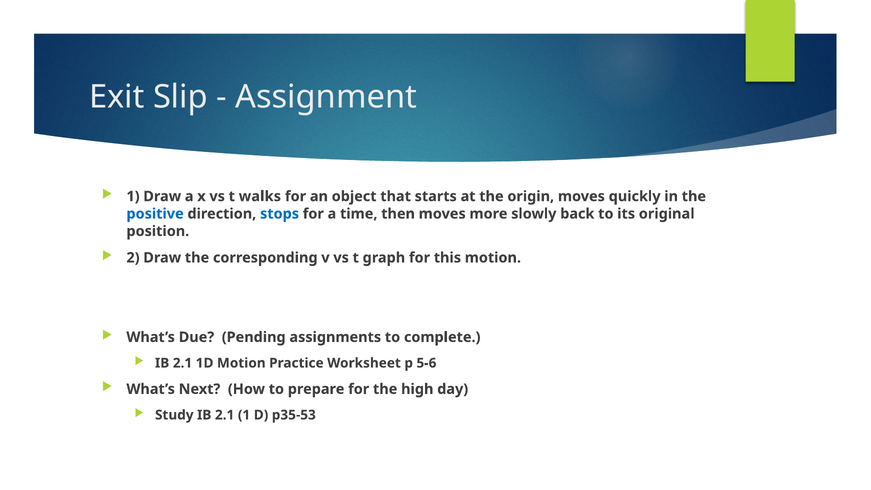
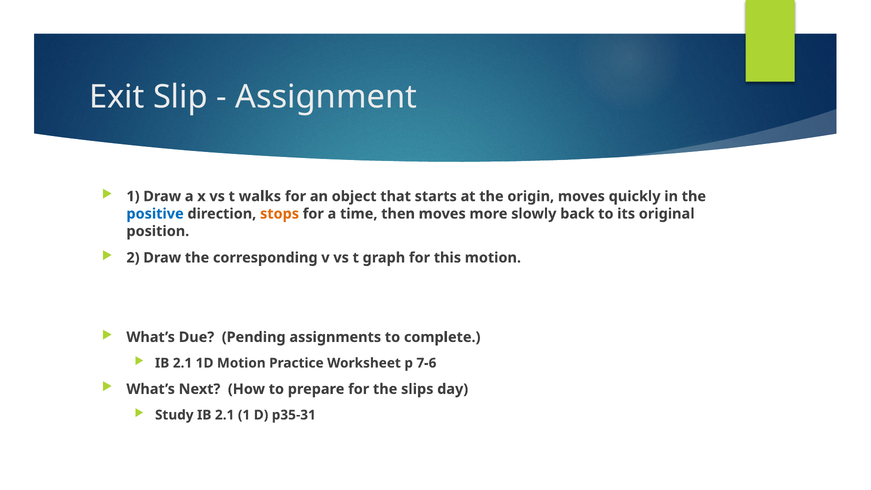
stops colour: blue -> orange (280, 214)
5-6: 5-6 -> 7-6 (426, 363)
high: high -> slips (417, 389)
p35-53: p35-53 -> p35-31 (294, 415)
